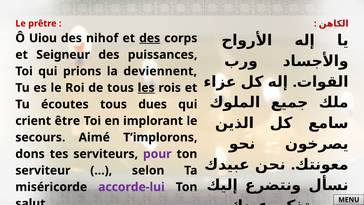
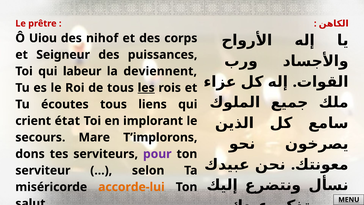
des underline: present -> none (150, 38)
prions: prions -> labeur (82, 71)
dues: dues -> liens (153, 104)
être: être -> état (67, 121)
Aimé: Aimé -> Mare (94, 137)
accorde-lui colour: purple -> orange (131, 187)
